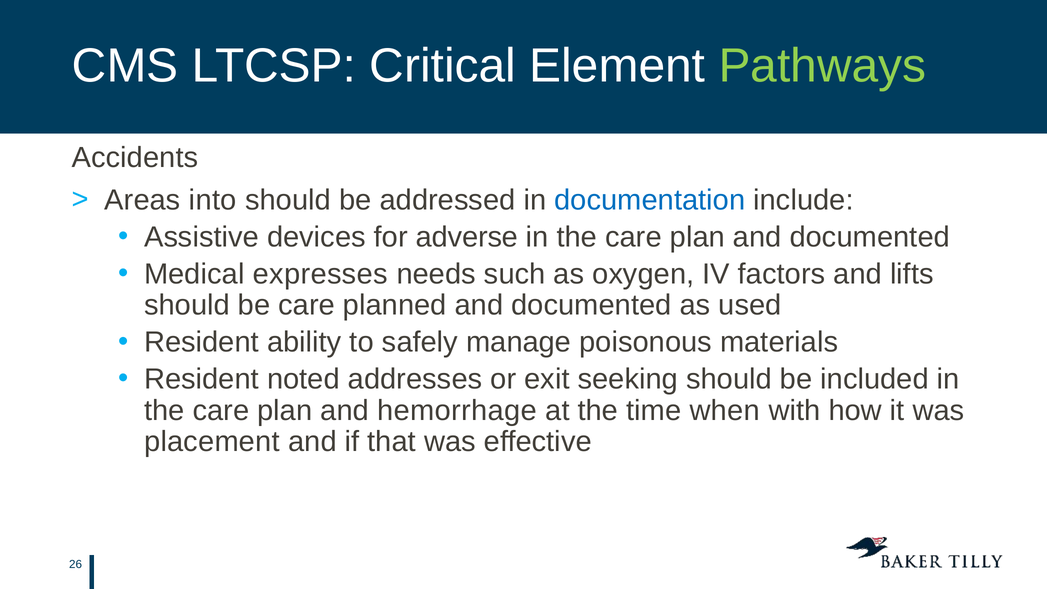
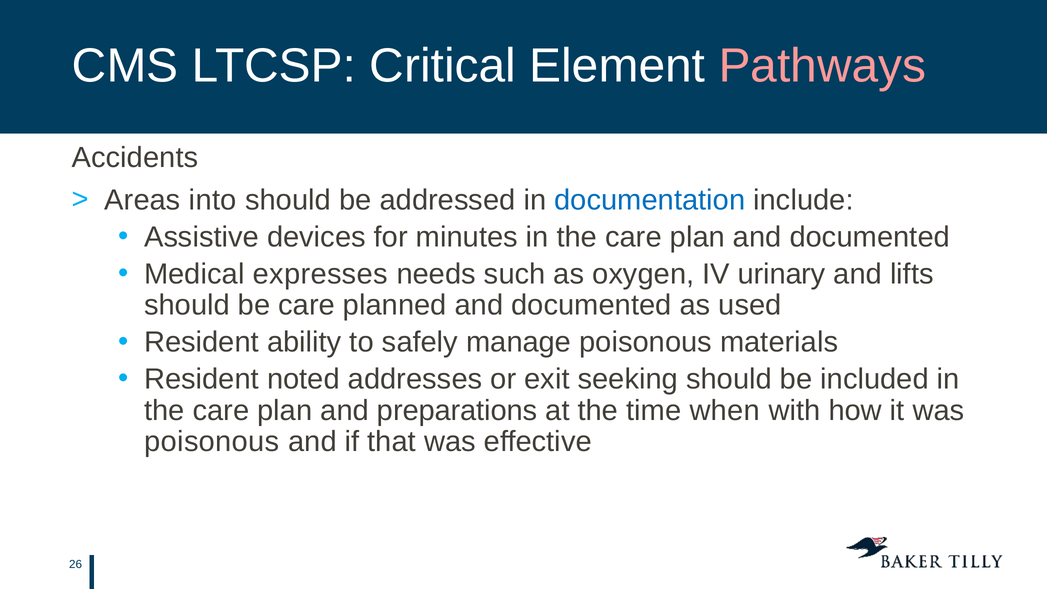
Pathways colour: light green -> pink (822, 66)
adverse: adverse -> minutes (467, 237)
factors: factors -> urinary (782, 274)
hemorrhage: hemorrhage -> preparations (457, 410)
placement: placement -> poisonous (212, 442)
